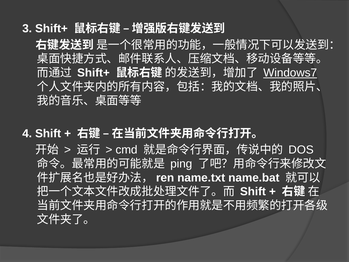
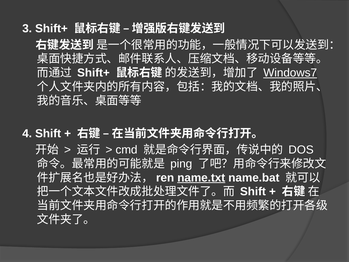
name.txt underline: none -> present (201, 177)
